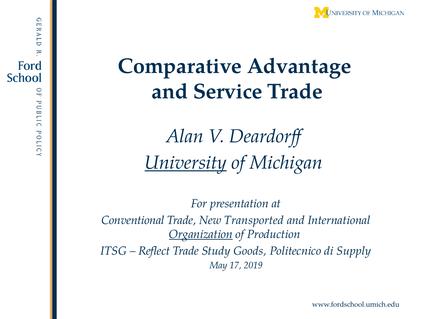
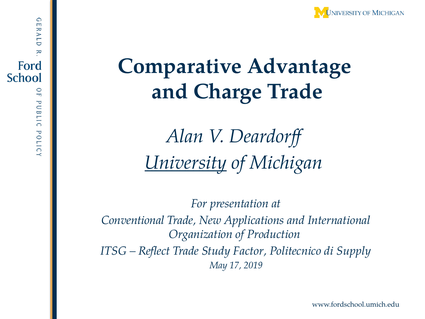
Service: Service -> Charge (228, 91)
Transported: Transported -> Applications (254, 220)
Organization underline: present -> none (201, 234)
Goods: Goods -> Factor (250, 251)
